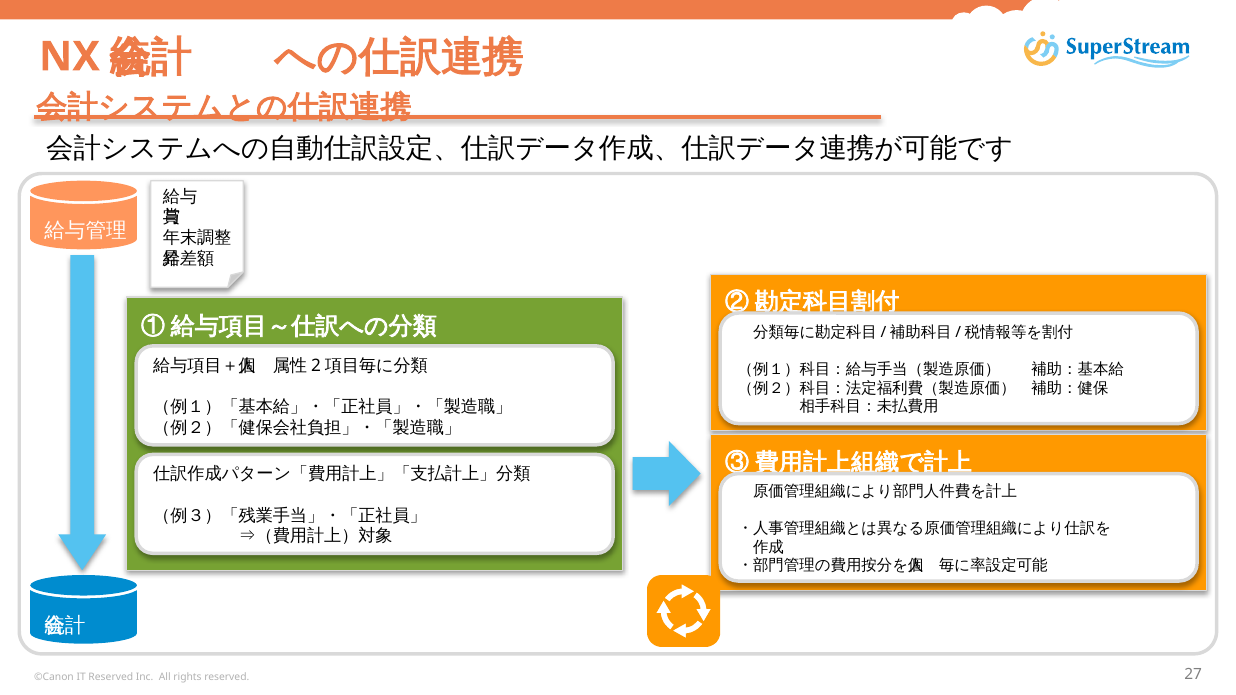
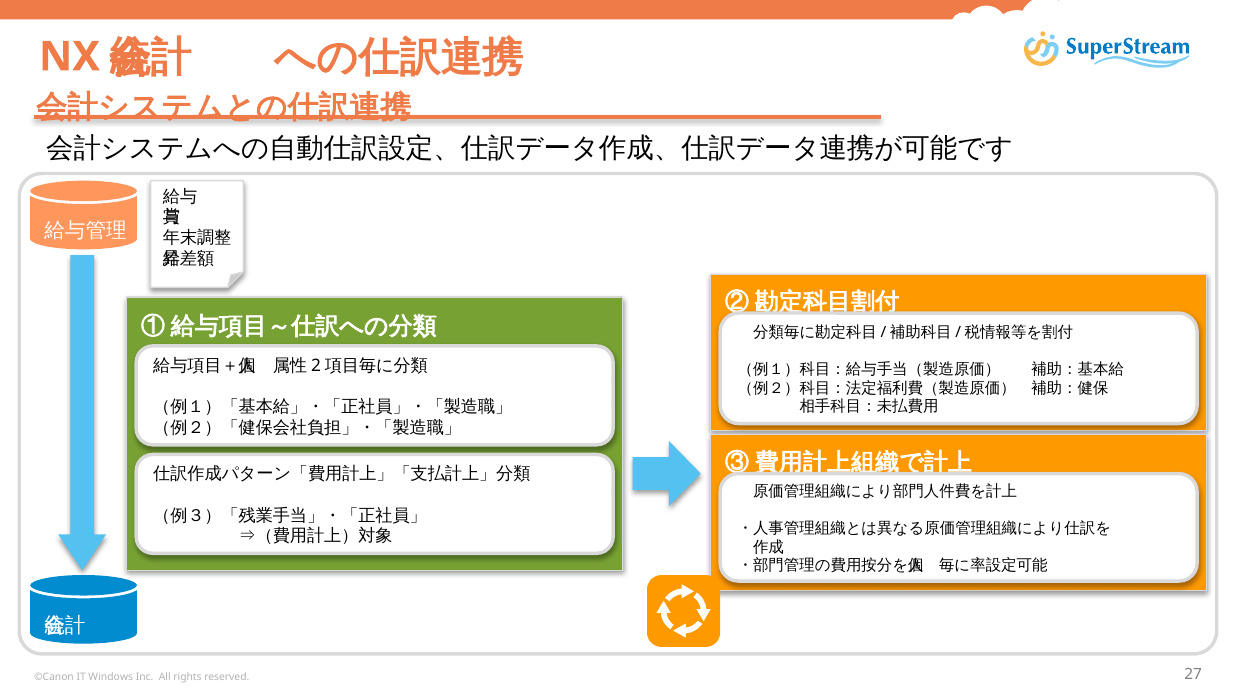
IT Reserved: Reserved -> Windows (111, 678)
